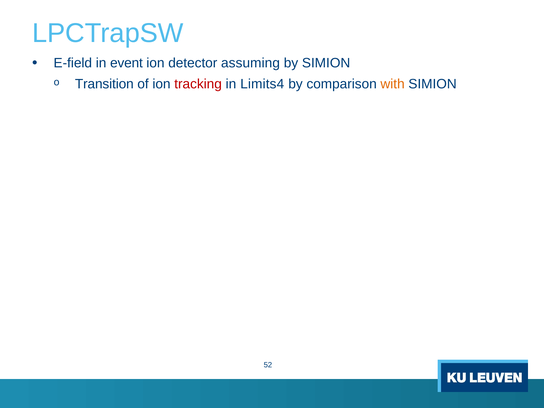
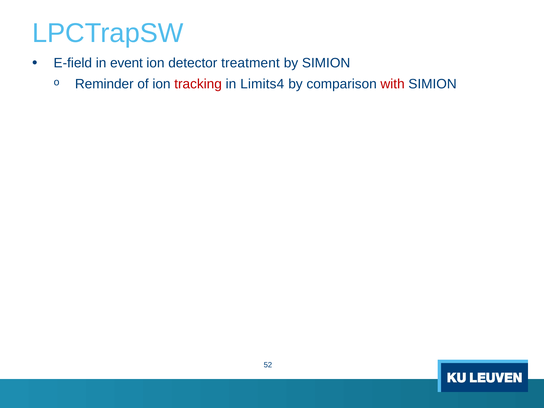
assuming: assuming -> treatment (250, 63)
Transition: Transition -> Reminder (104, 84)
with colour: orange -> red (393, 84)
